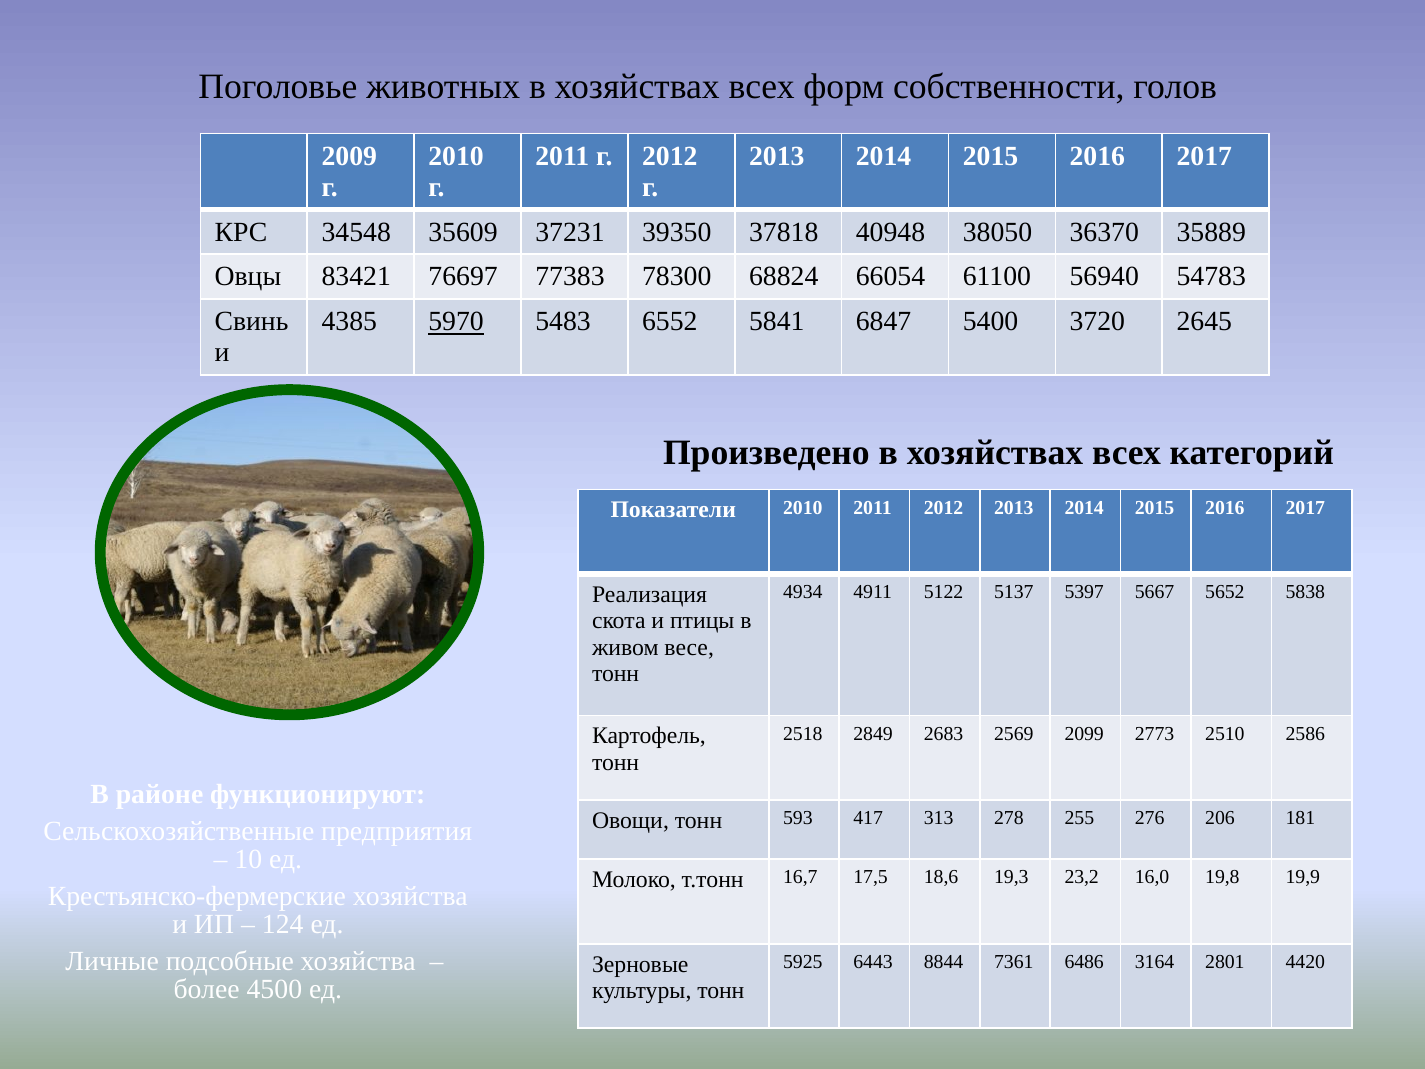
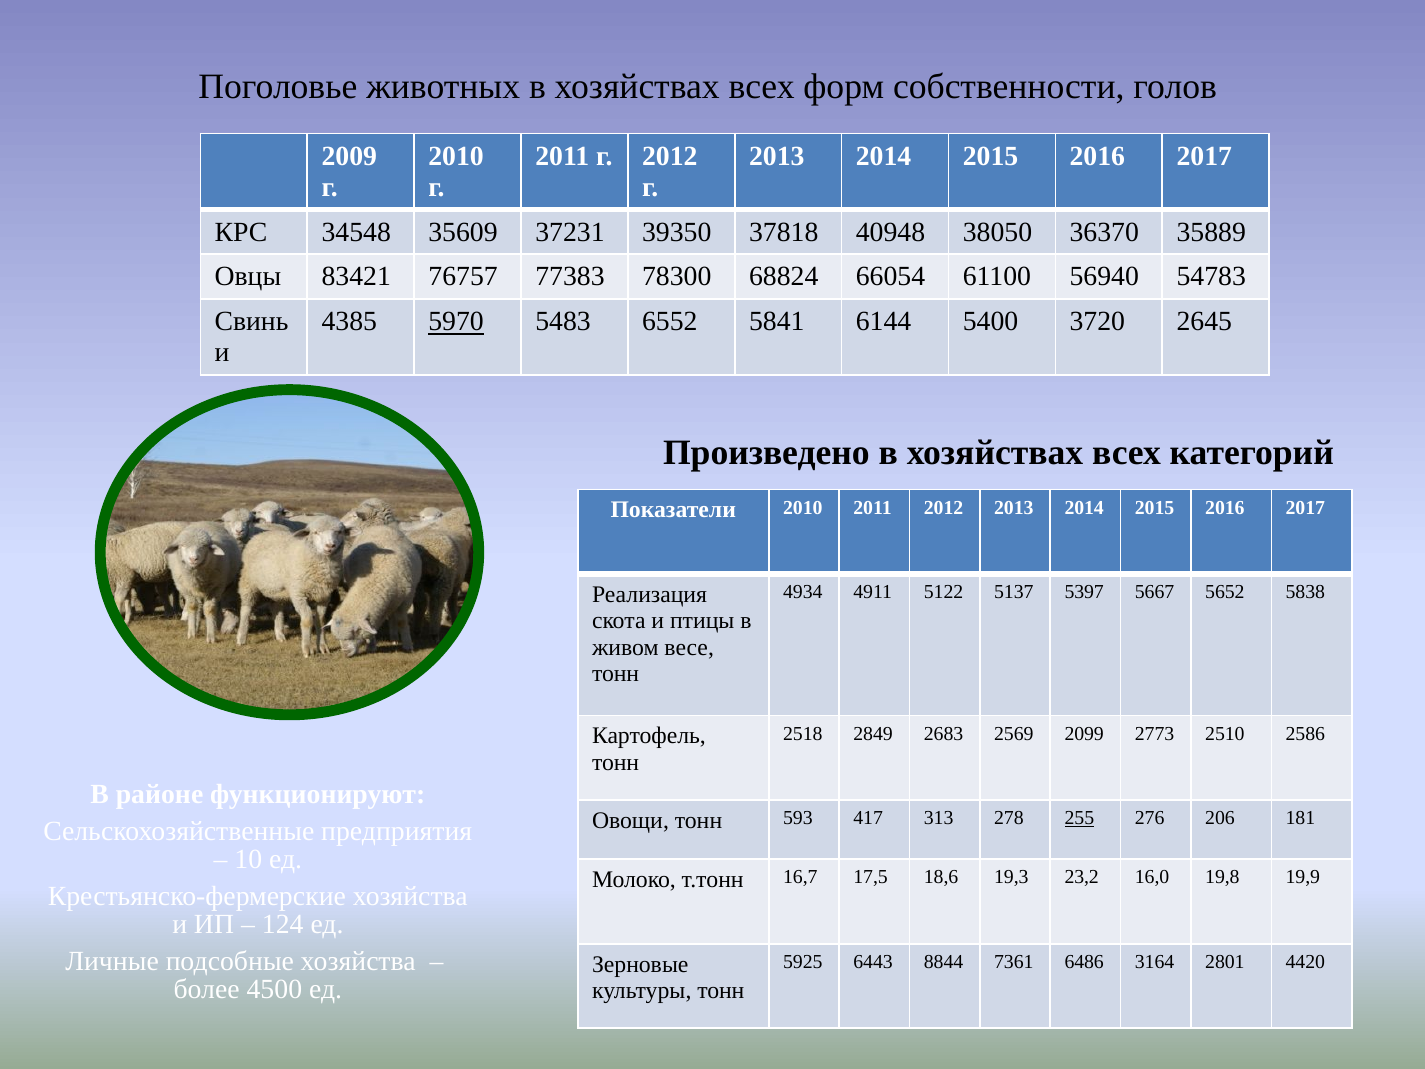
76697: 76697 -> 76757 (463, 277)
6847: 6847 -> 6144 (884, 322)
255 underline: none -> present (1079, 818)
